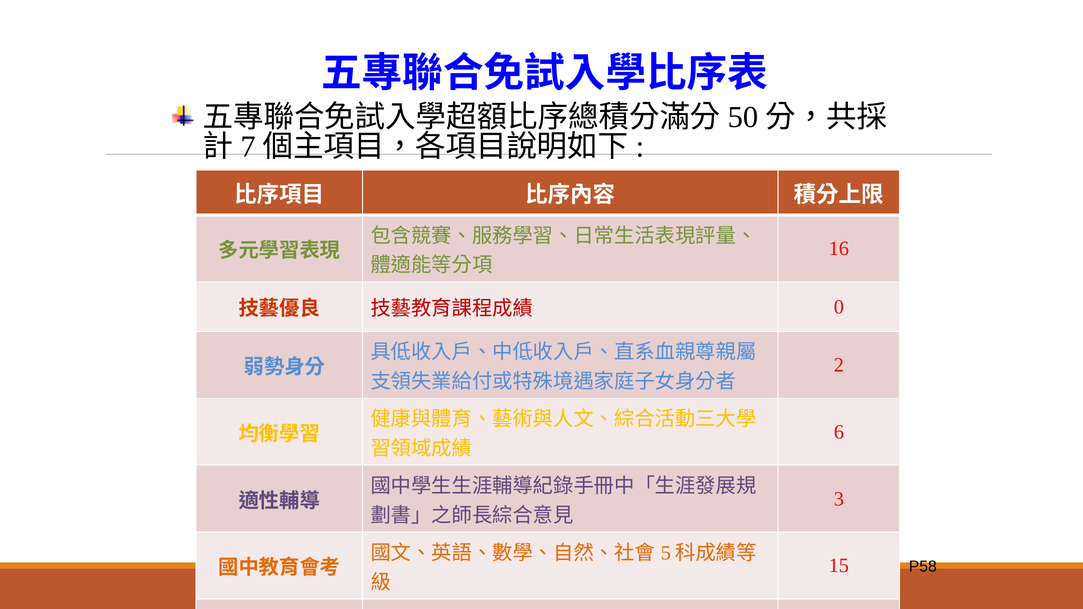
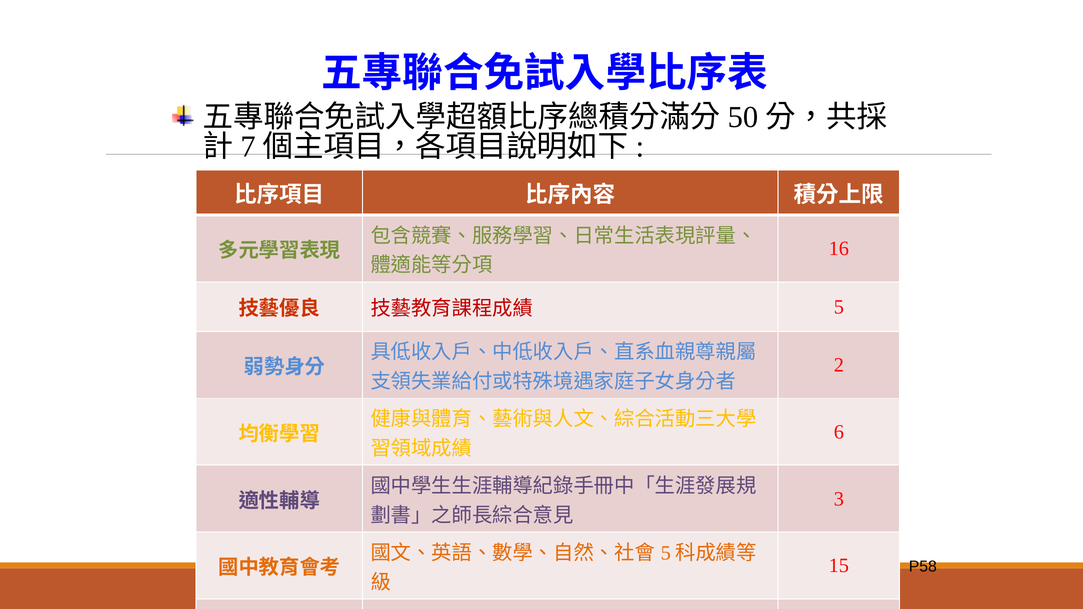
0: 0 -> 5 (839, 307)
